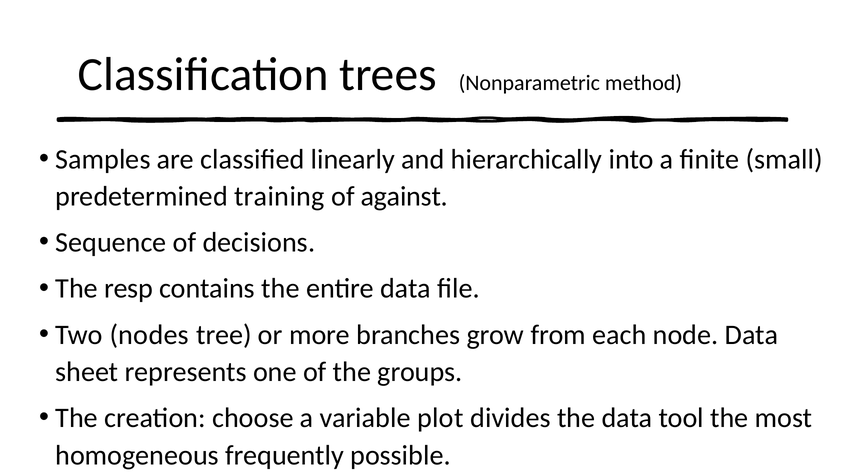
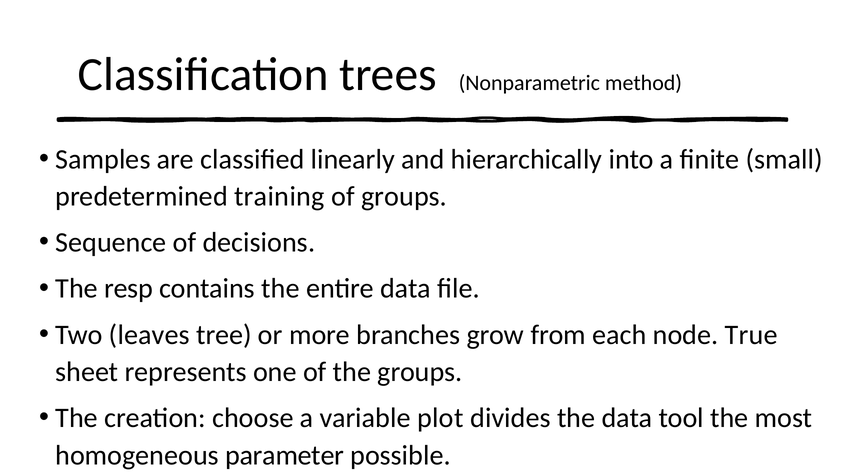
of against: against -> groups (404, 196)
nodes: nodes -> leaves (149, 334)
node Data: Data -> True (751, 334)
frequently: frequently -> parameter (285, 455)
